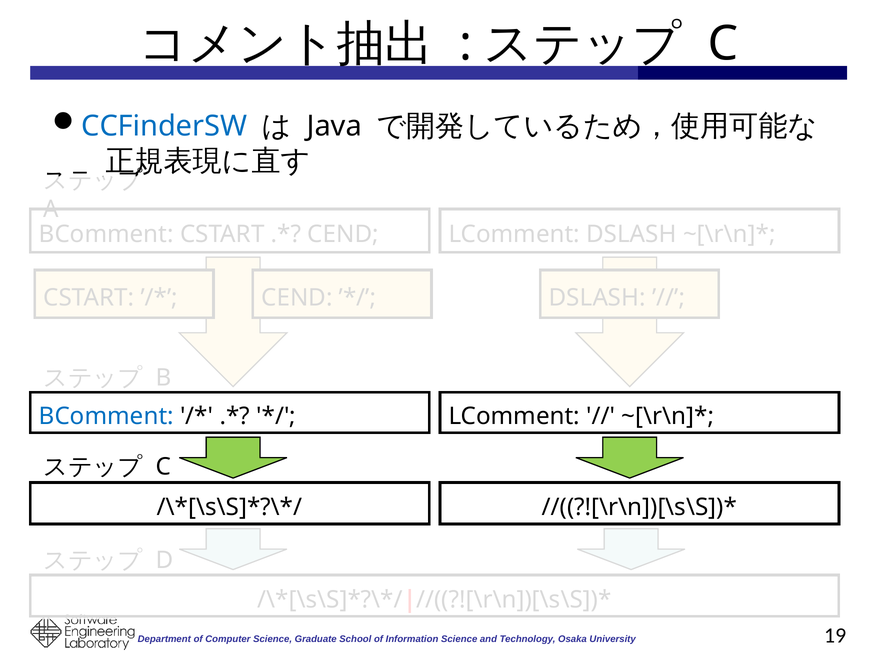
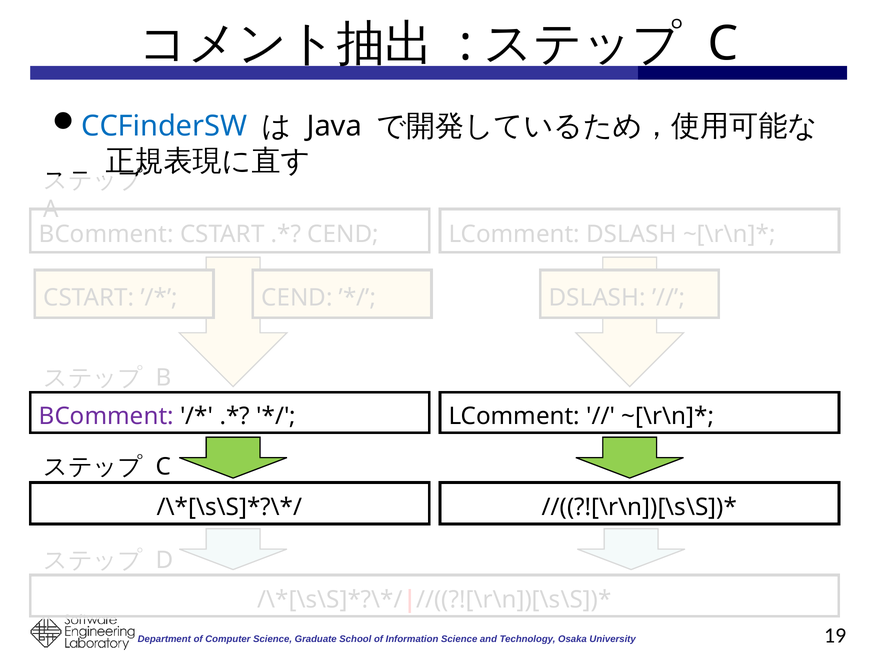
BComment colour: blue -> purple (106, 417)
